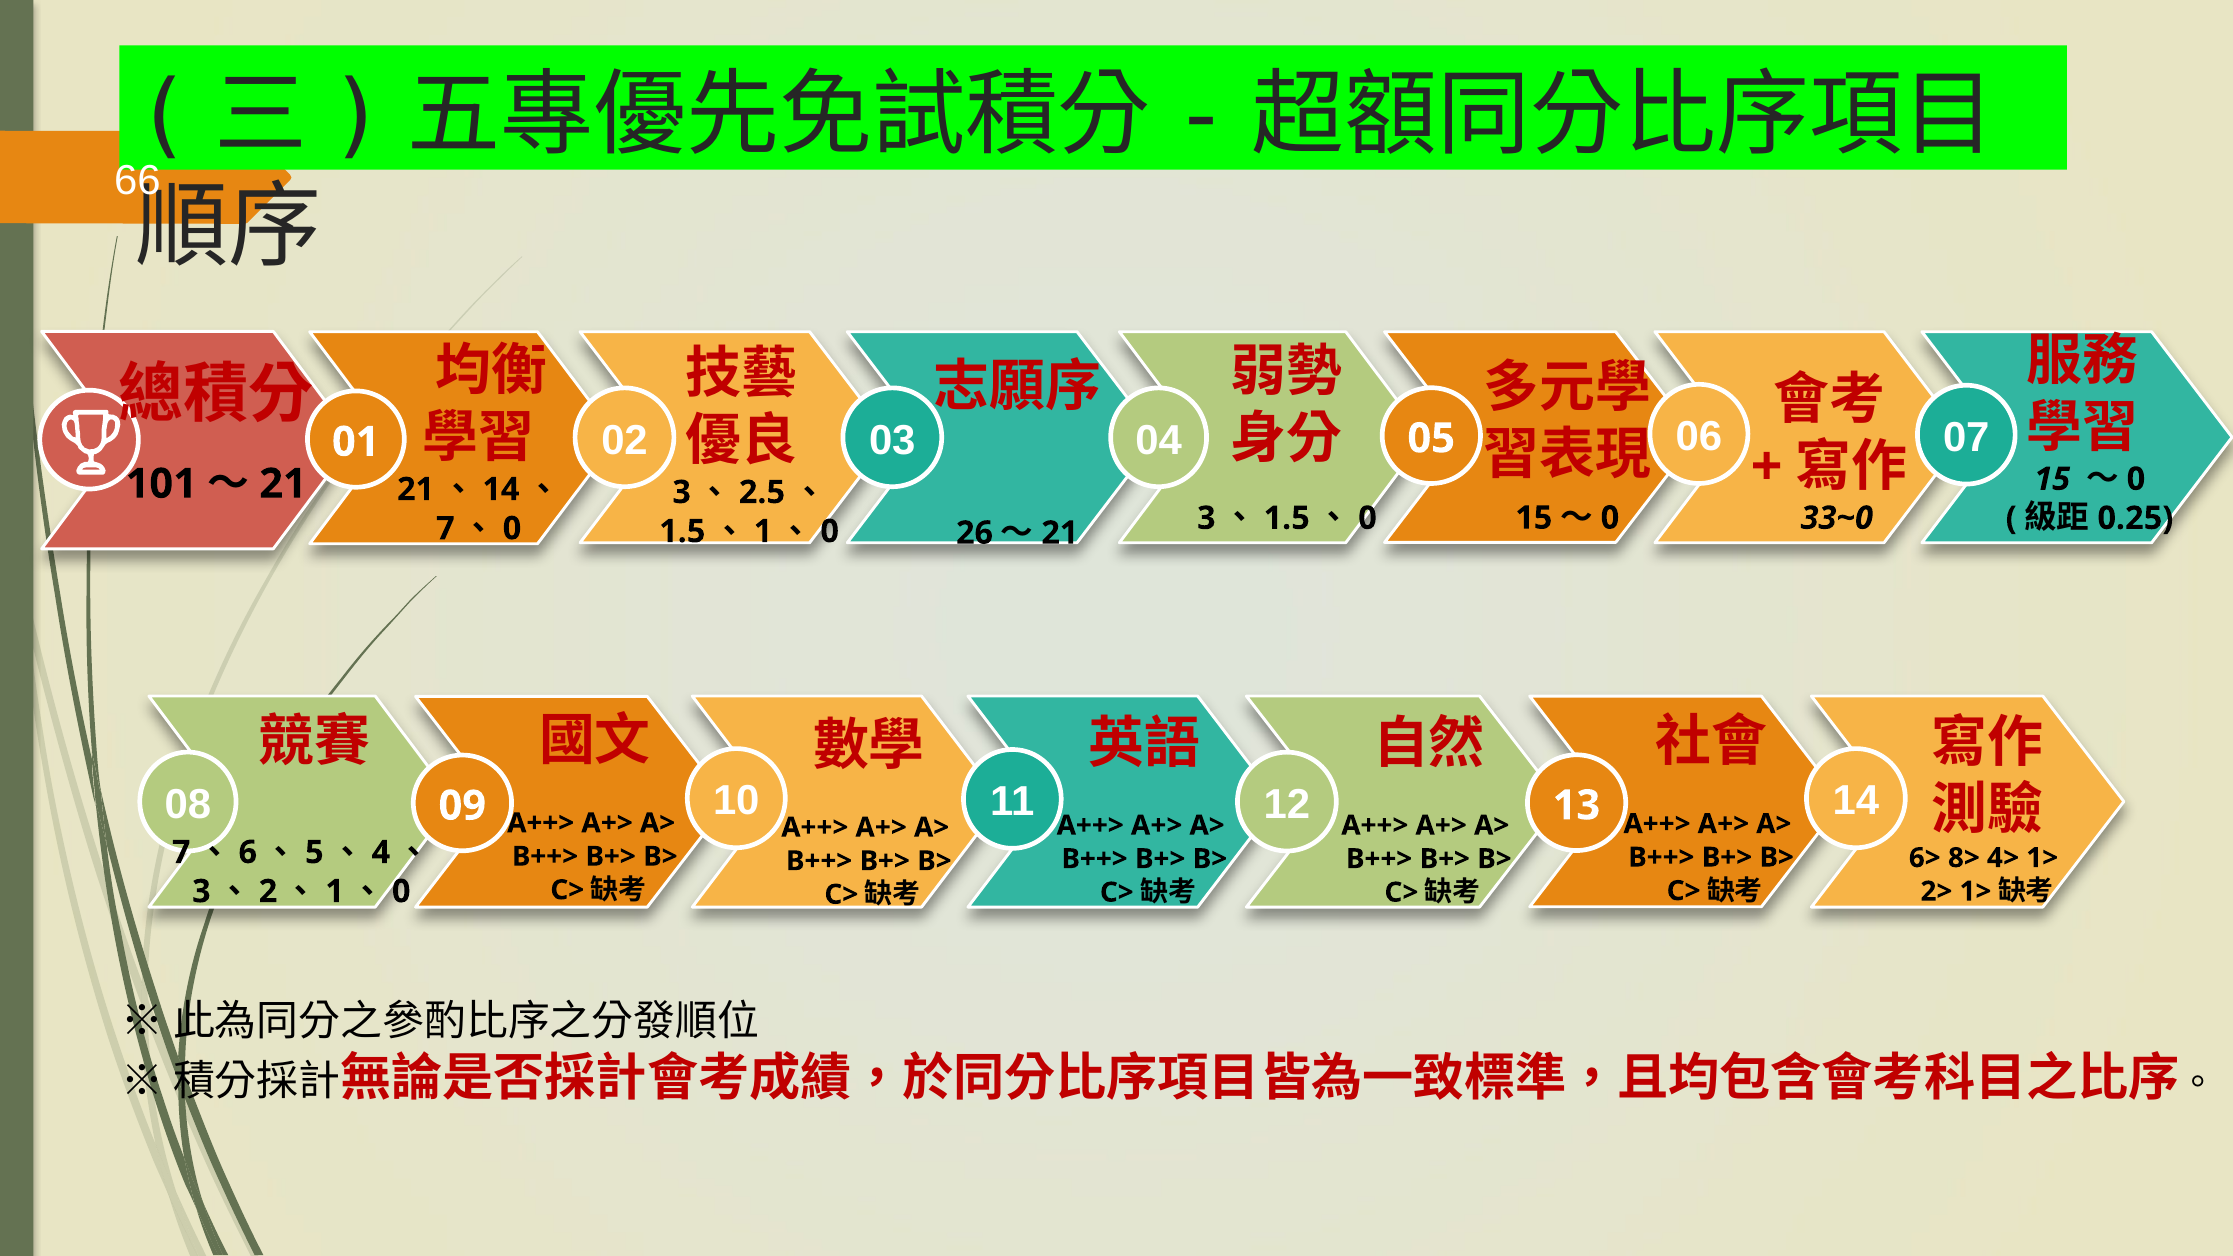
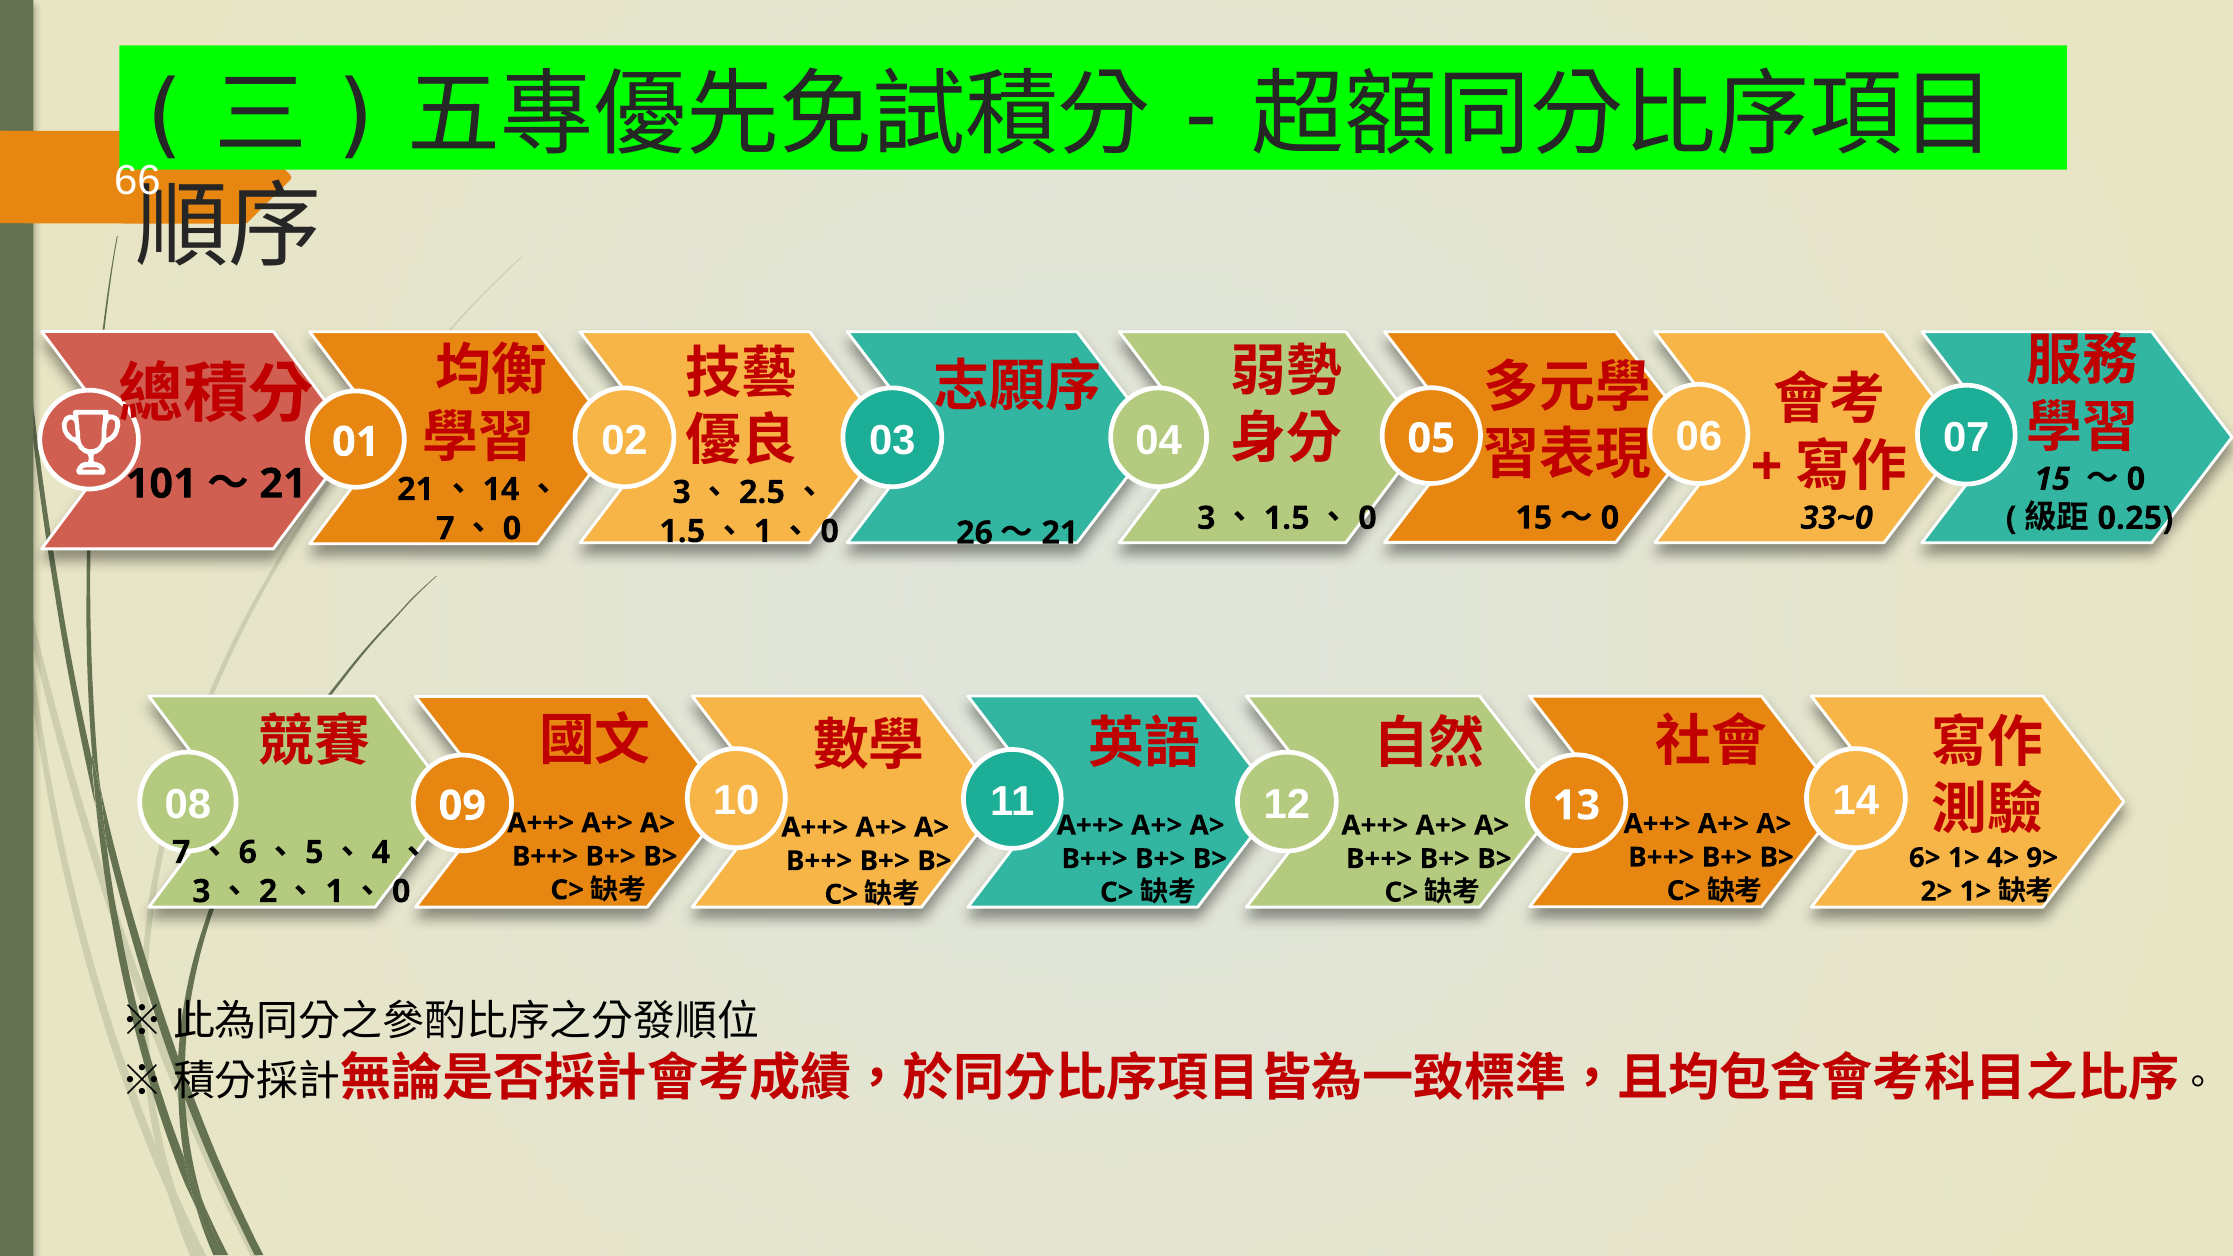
6> 8>: 8> -> 1> (1964, 858)
4> 1>: 1> -> 9> (2042, 858)
